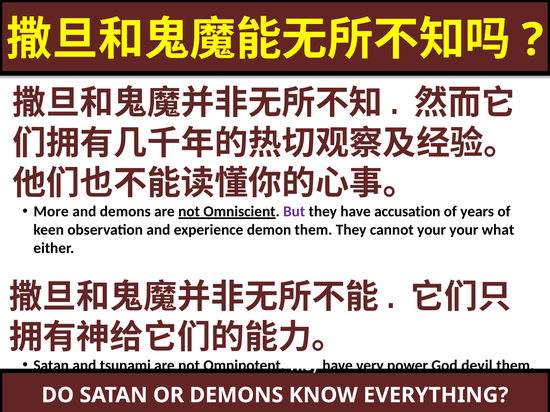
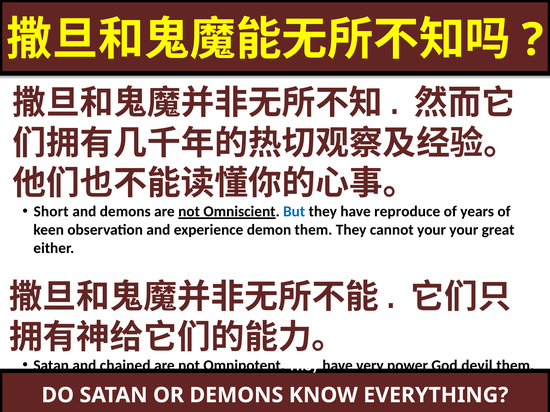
More: More -> Short (51, 212)
But colour: purple -> blue (294, 212)
accusation: accusation -> reproduce (407, 212)
what: what -> great (498, 230)
tsunami: tsunami -> chained (125, 366)
